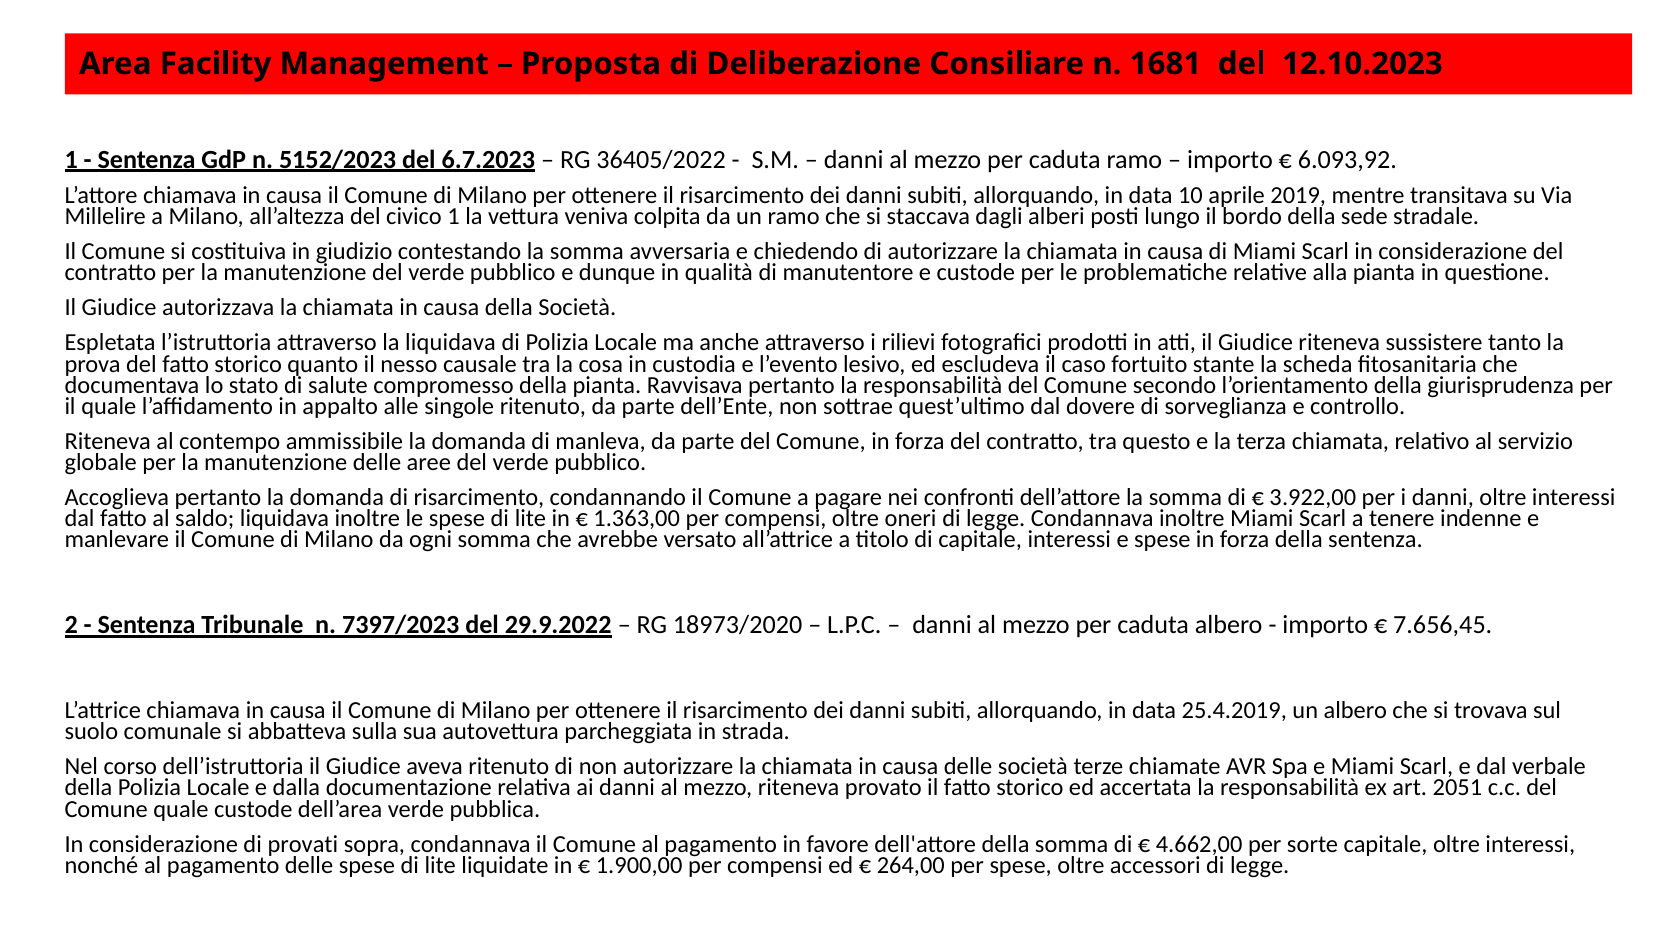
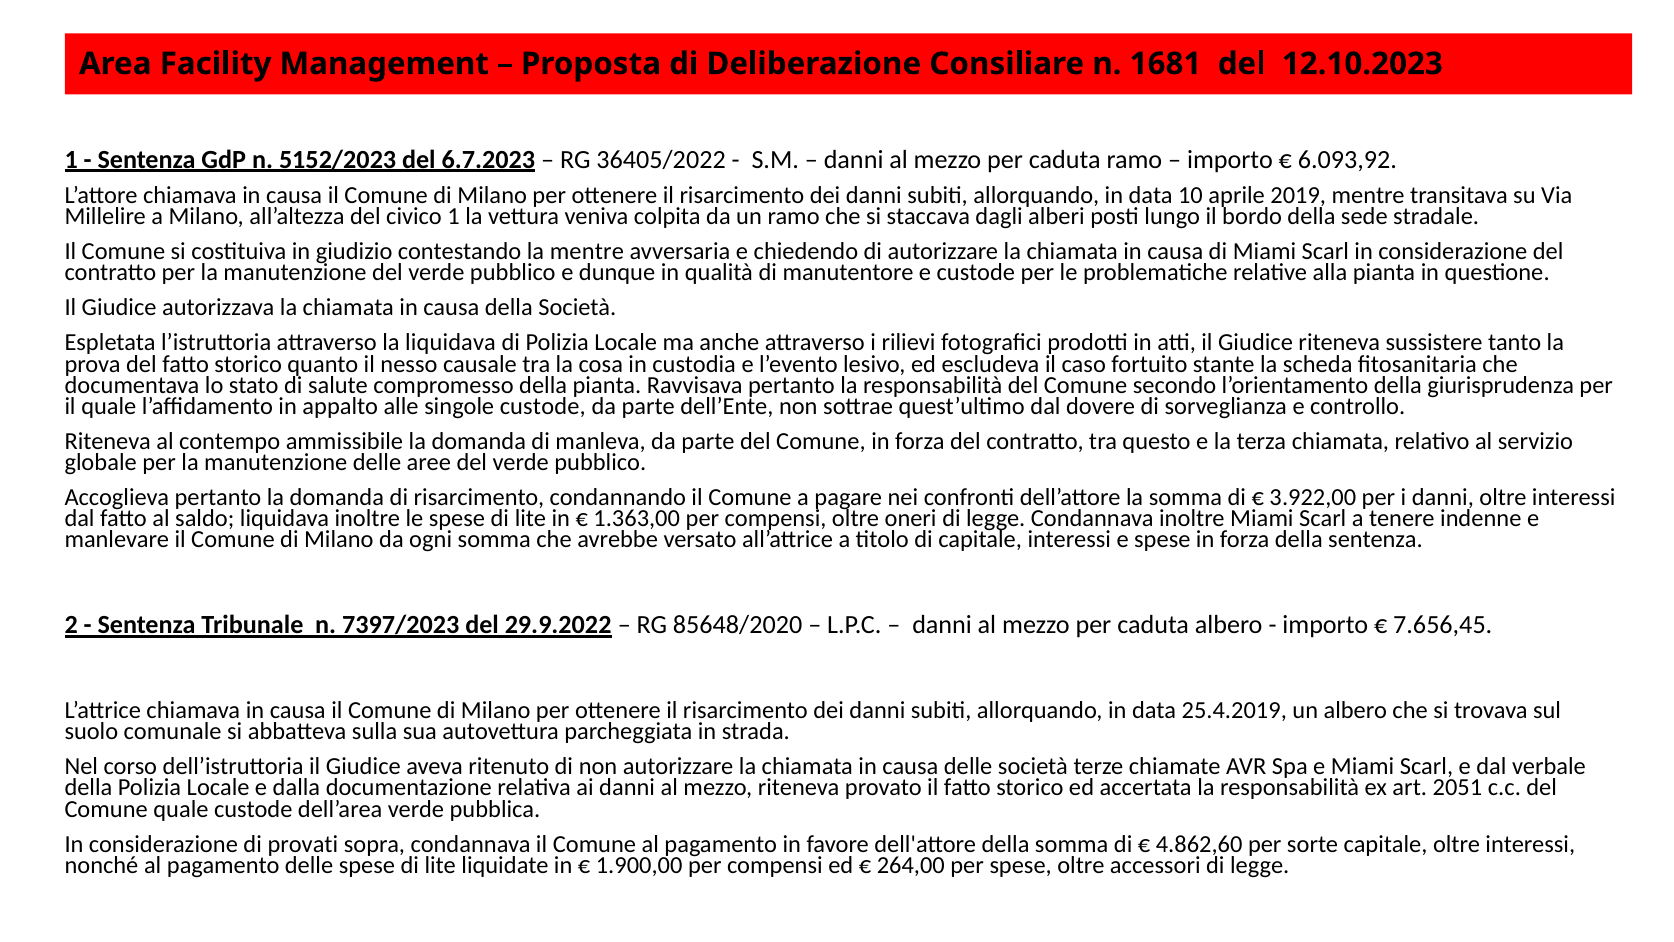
contestando la somma: somma -> mentre (587, 251)
singole ritenuto: ritenuto -> custode (543, 406)
18973/2020: 18973/2020 -> 85648/2020 (738, 625)
4.662,00: 4.662,00 -> 4.862,60 (1199, 844)
